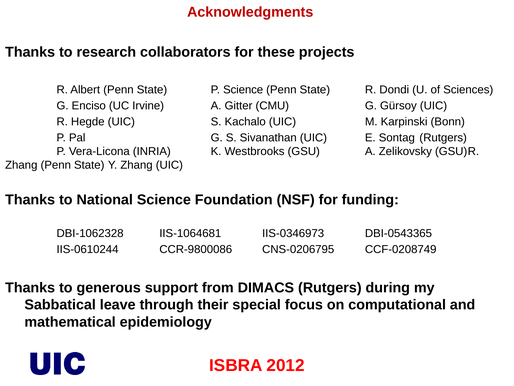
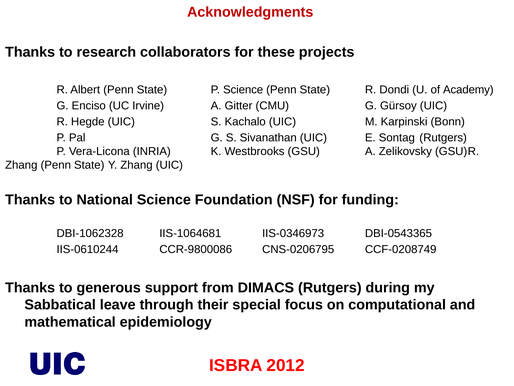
Sciences: Sciences -> Academy (468, 90)
